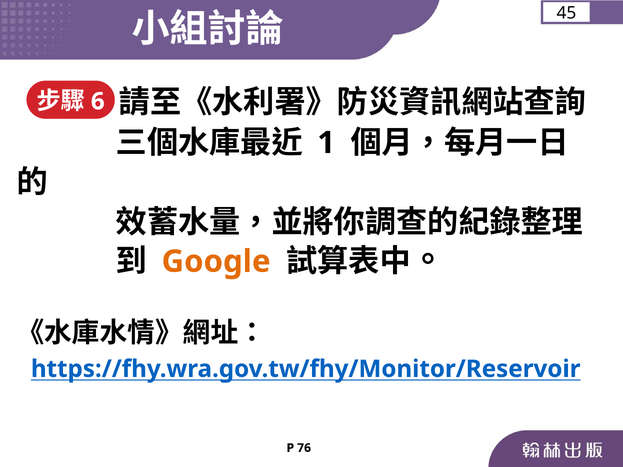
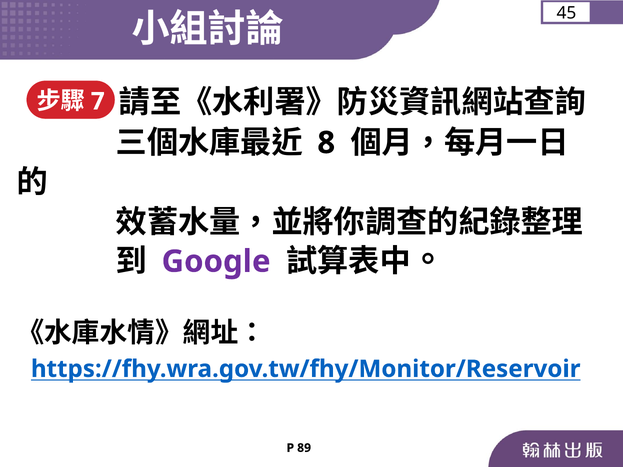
6: 6 -> 7 (98, 101)
1: 1 -> 8 (326, 143)
Google colour: orange -> purple (216, 262)
76: 76 -> 89 (304, 448)
